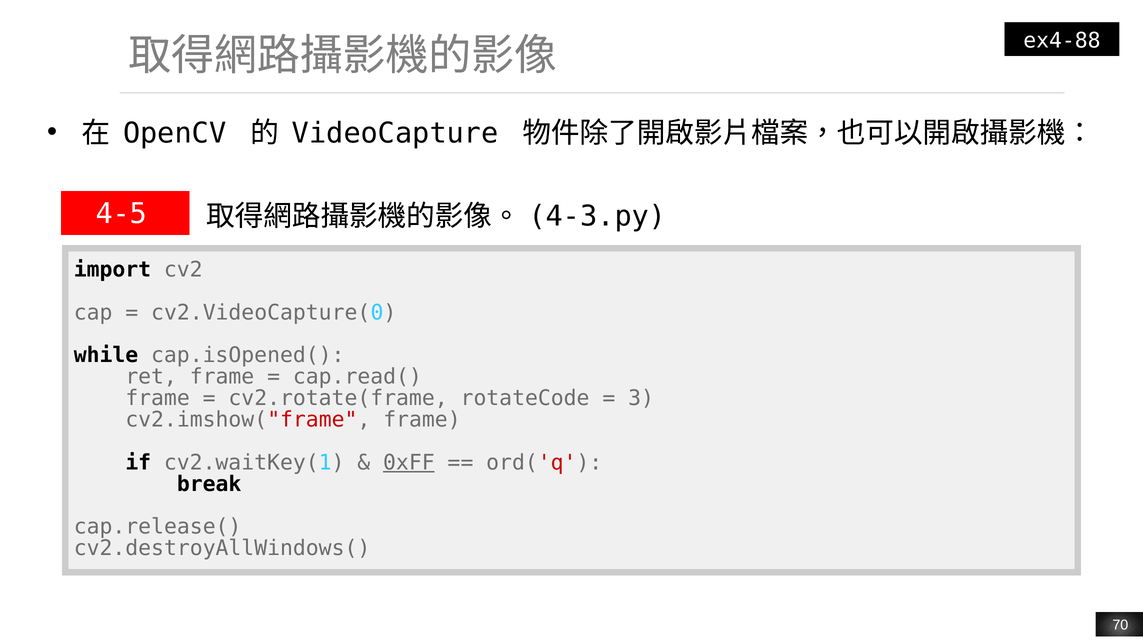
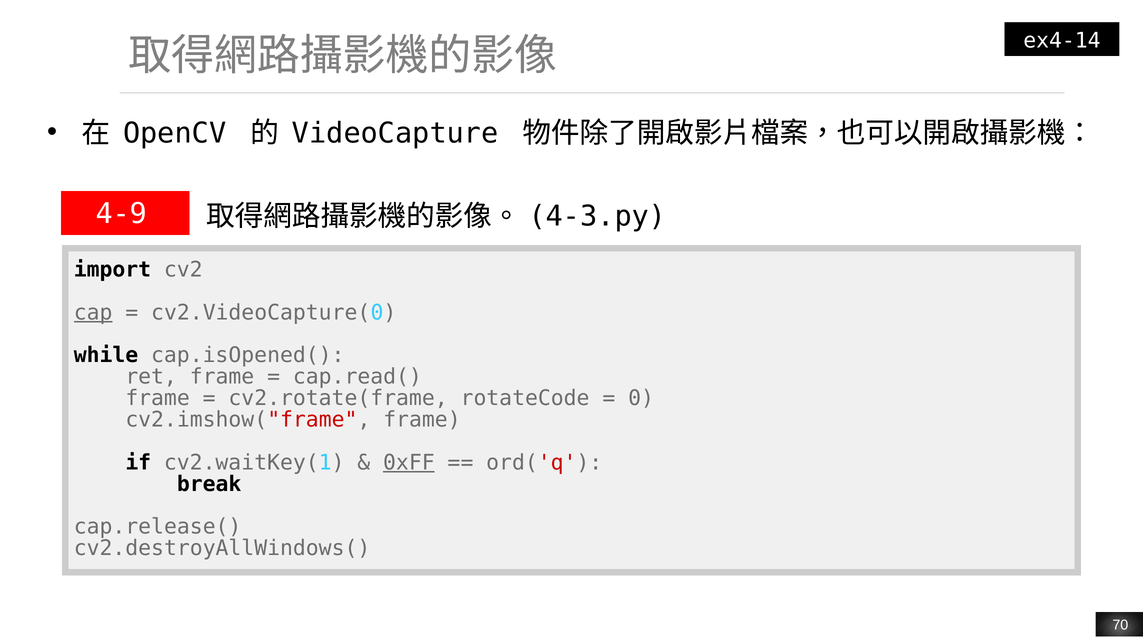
ex4-88: ex4-88 -> ex4-14 (1062, 41)
4-5: 4-5 -> 4-9 (121, 214)
cap underline: none -> present (93, 313)
3: 3 -> 0 (641, 398)
